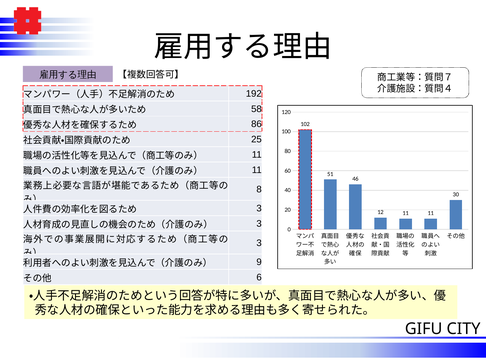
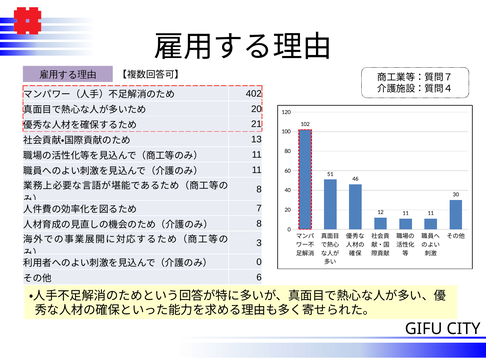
192: 192 -> 402 (254, 94)
58: 58 -> 20 (256, 109)
86: 86 -> 21 (256, 124)
25: 25 -> 13 (256, 140)
3: 3 -> 7 (259, 209)
3: 3 -> 8 (259, 224)
9: 9 -> 0 (259, 262)
